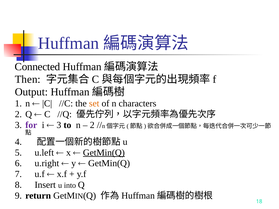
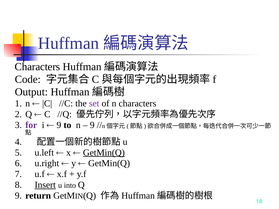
Connected: Connected -> Characters (37, 67)
Then: Then -> Code (28, 79)
set colour: orange -> purple (94, 104)
3: 3 -> 9 (59, 125)
2: 2 -> 9 (92, 125)
Insert underline: none -> present (45, 185)
